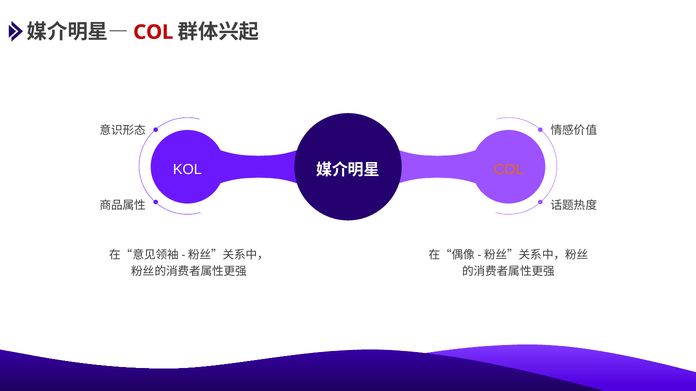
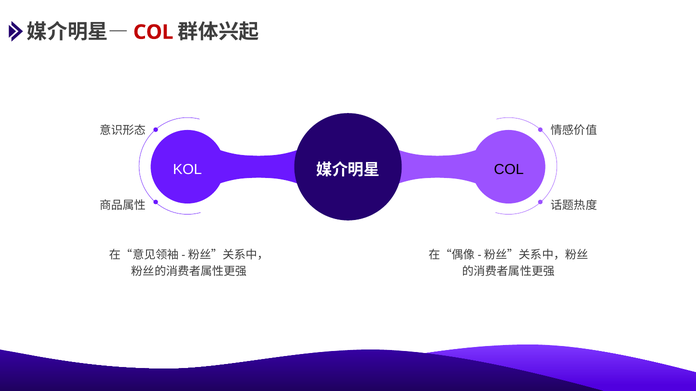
COL colour: orange -> black (509, 170)
